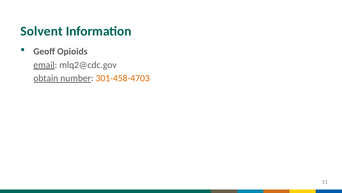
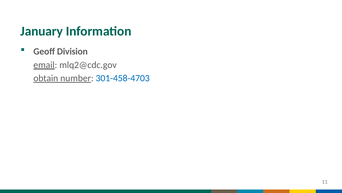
Solvent: Solvent -> January (42, 31)
Opioids: Opioids -> Division (72, 51)
301-458-4703 colour: orange -> blue (123, 78)
